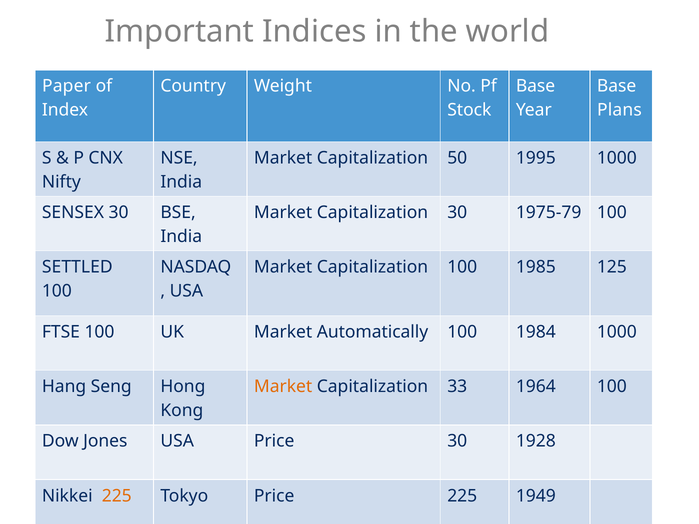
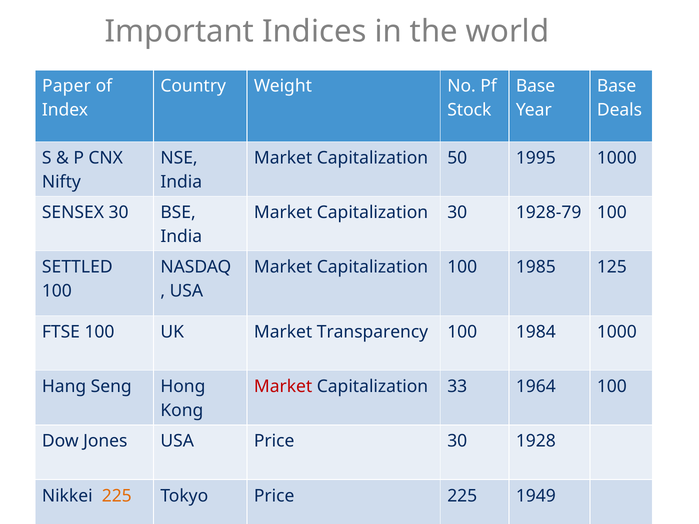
Plans: Plans -> Deals (619, 110)
1975-79: 1975-79 -> 1928-79 (549, 213)
Automatically: Automatically -> Transparency (373, 332)
Market colour: orange -> red (283, 387)
